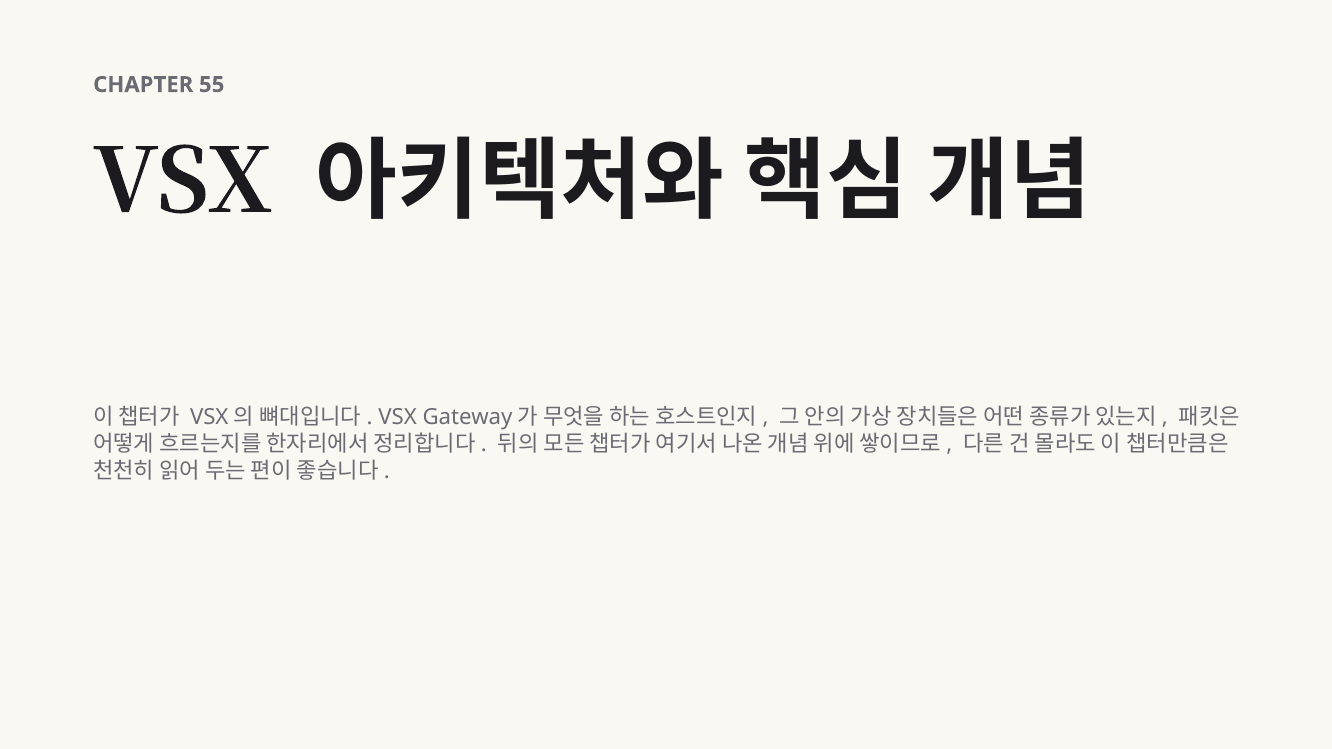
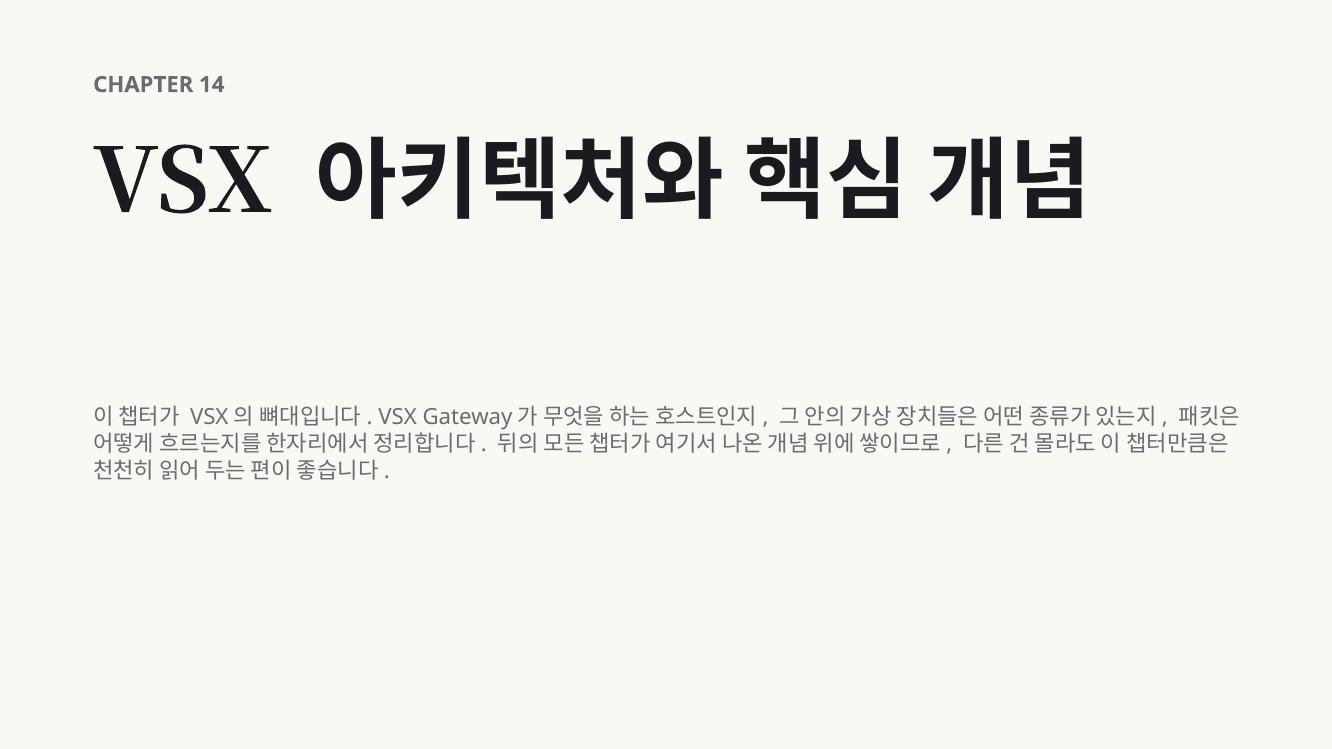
55: 55 -> 14 (212, 85)
